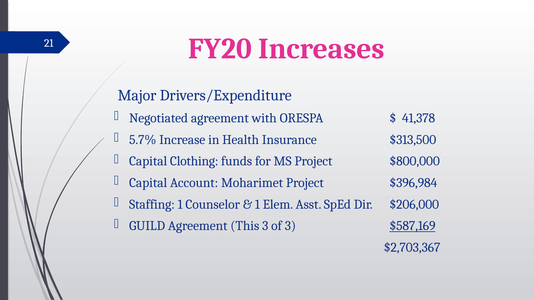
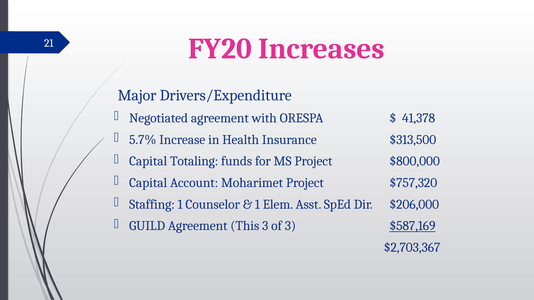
Clothing: Clothing -> Totaling (194, 161)
$396,984: $396,984 -> $757,320 (413, 183)
